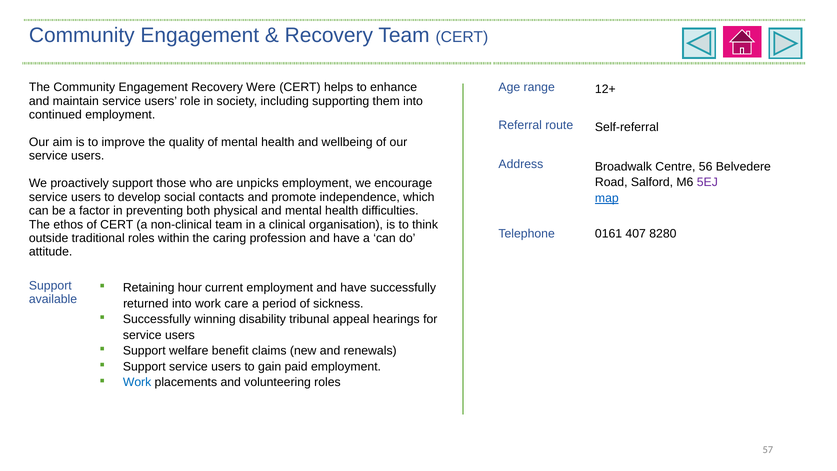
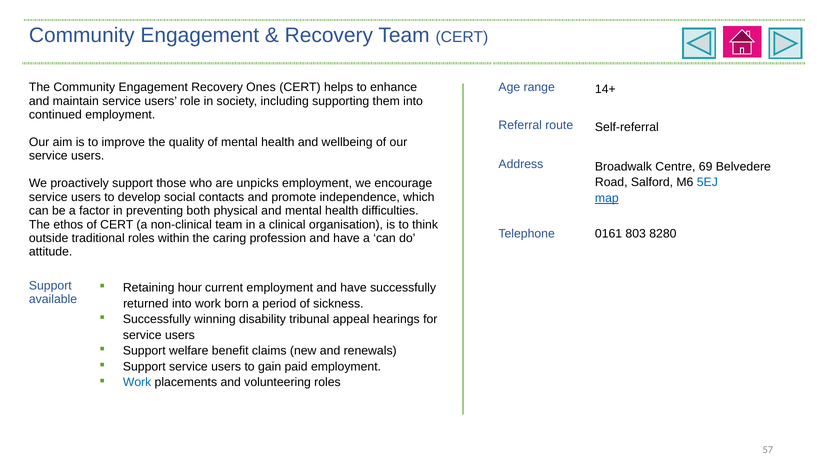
Were: Were -> Ones (261, 87)
12+: 12+ -> 14+ (605, 89)
56: 56 -> 69 (706, 166)
5EJ colour: purple -> blue (707, 182)
407: 407 -> 803 (636, 234)
care: care -> born (237, 303)
